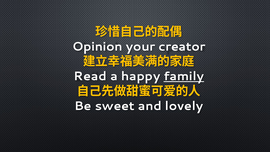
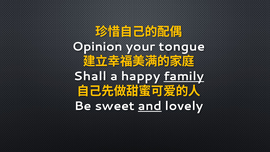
creator: creator -> tongue (182, 47)
Read: Read -> Shall (90, 76)
and underline: none -> present (150, 106)
